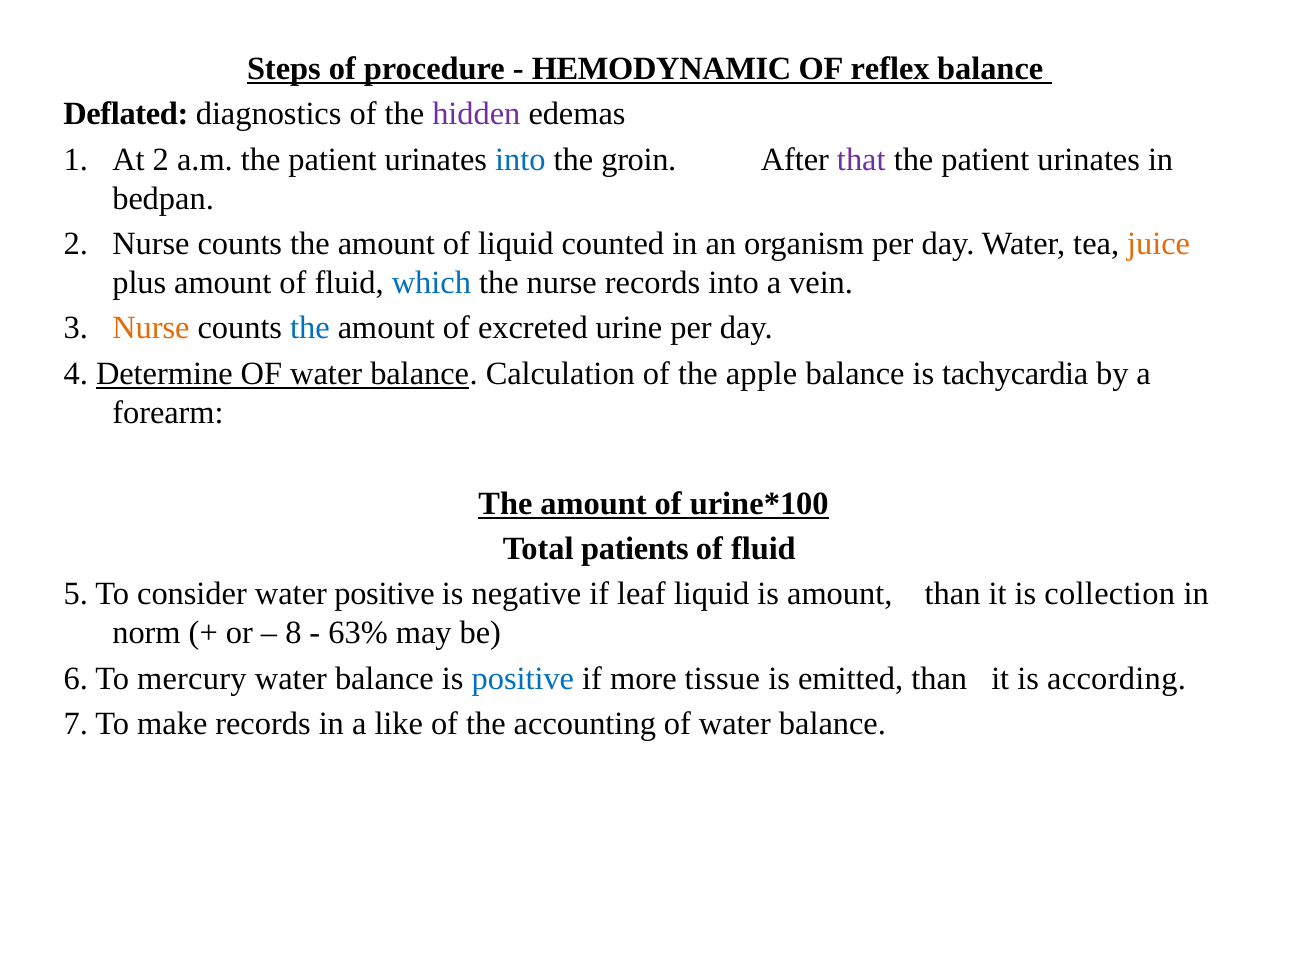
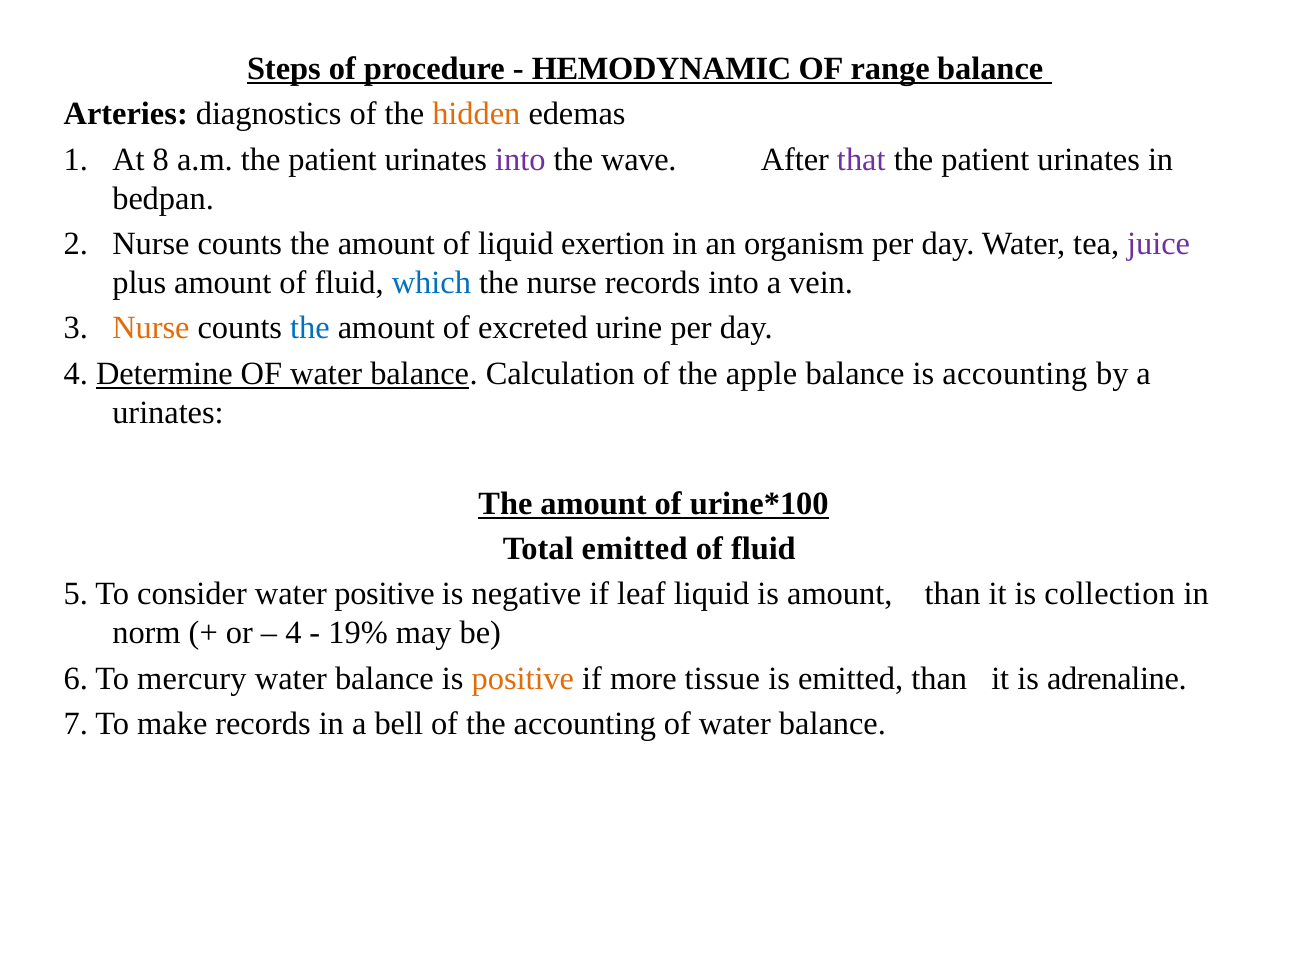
reflex: reflex -> range (890, 69)
Deflated: Deflated -> Arteries (126, 114)
hidden colour: purple -> orange (476, 114)
At 2: 2 -> 8 (161, 160)
into colour: blue -> purple (520, 160)
groin: groin -> wave (639, 160)
counted: counted -> exertion (613, 244)
juice colour: orange -> purple (1159, 244)
is tachycardia: tachycardia -> accounting (1015, 374)
forearm: forearm -> urinates (168, 412)
Total patients: patients -> emitted (635, 549)
8: 8 -> 4 (293, 633)
63%: 63% -> 19% (358, 633)
positive colour: blue -> orange (523, 678)
according: according -> adrenaline (1117, 678)
like: like -> bell (399, 724)
